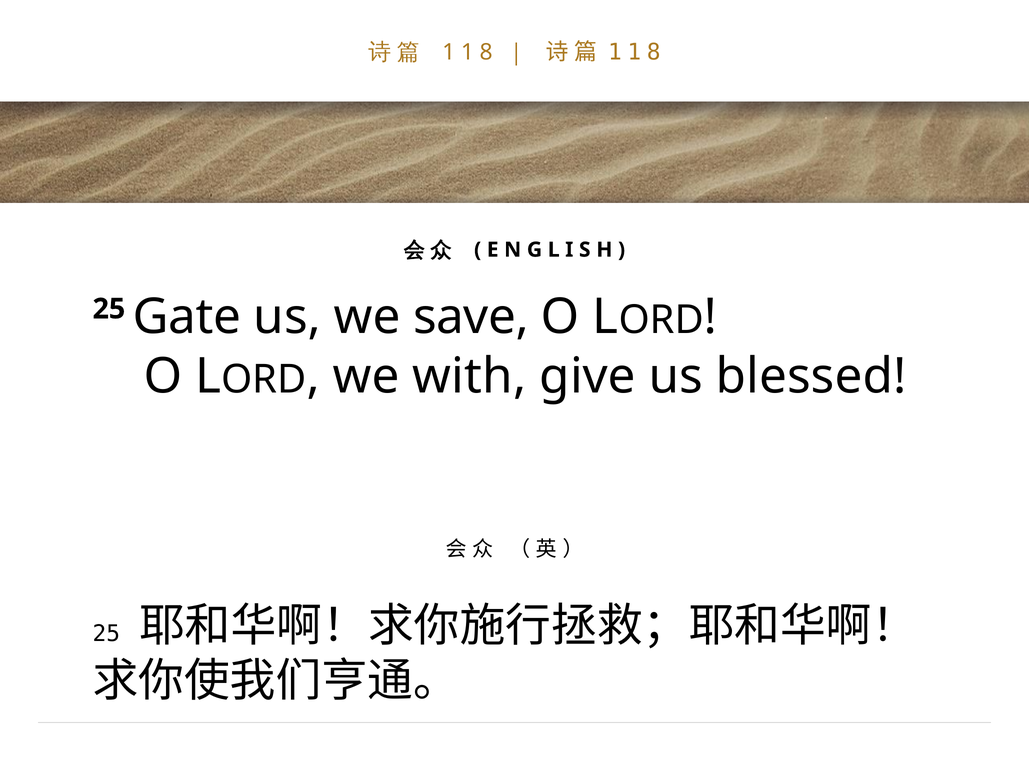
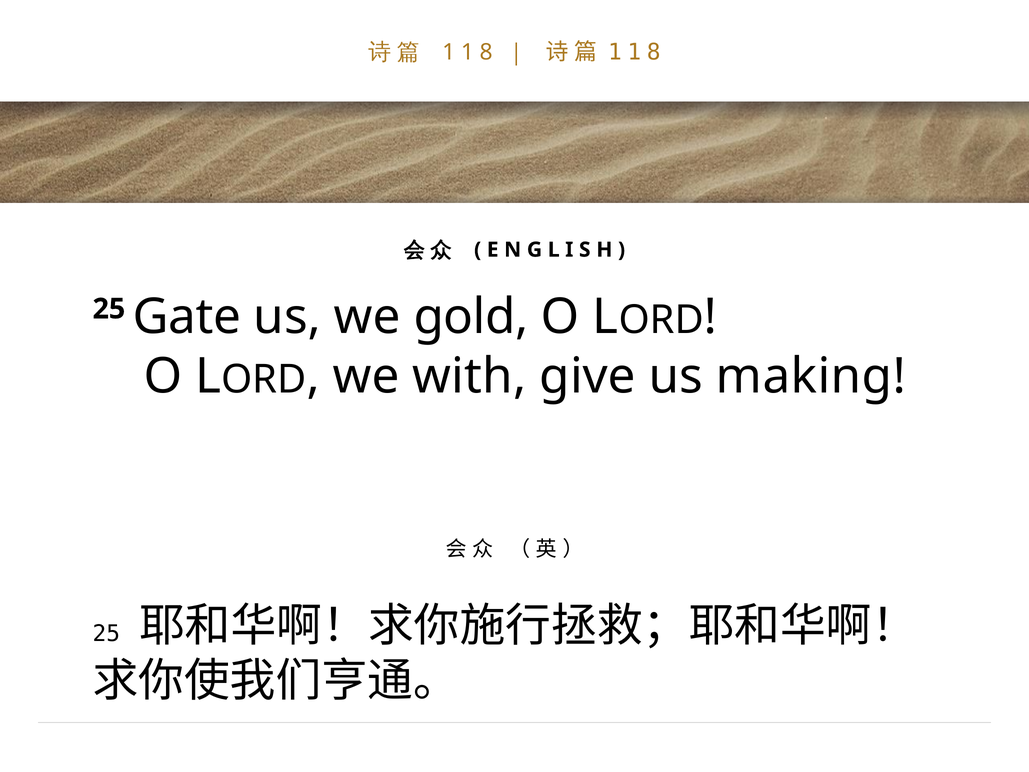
save: save -> gold (471, 317)
blessed: blessed -> making (811, 376)
